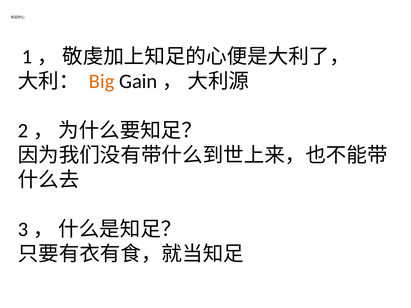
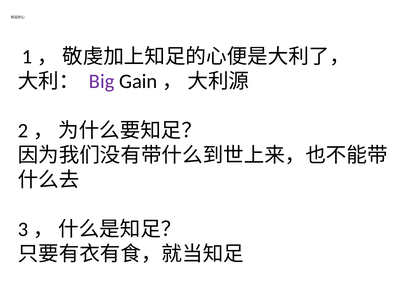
Big colour: orange -> purple (102, 82)
